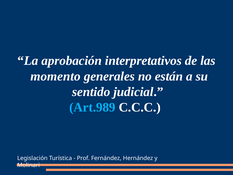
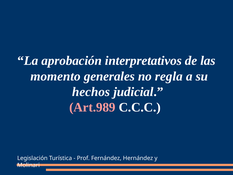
están: están -> regla (169, 76)
sentido: sentido -> hechos (91, 92)
Art.989 colour: light blue -> pink (92, 107)
